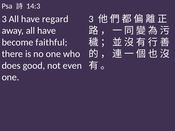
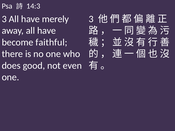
regard: regard -> merely (55, 19)
